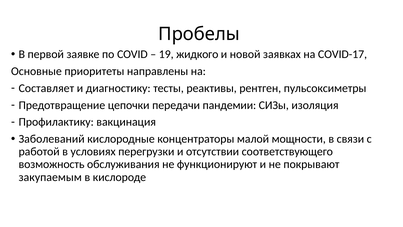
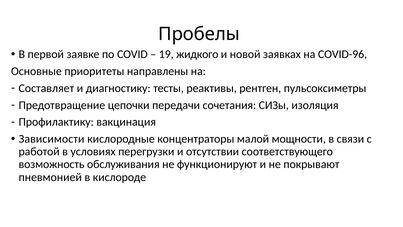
COVID-17: COVID-17 -> COVID-96 (343, 54)
пандемии: пандемии -> сочетания (229, 105)
Заболеваний: Заболеваний -> Зависимости (52, 139)
закупаемым: закупаемым -> пневмонией (50, 177)
